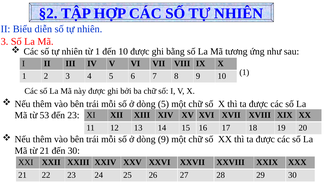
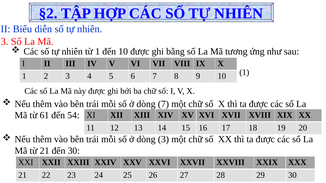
dòng 5: 5 -> 7 (163, 104)
53: 53 -> 61 (44, 116)
đến 23: 23 -> 54 (73, 116)
dòng 9: 9 -> 3 (163, 140)
